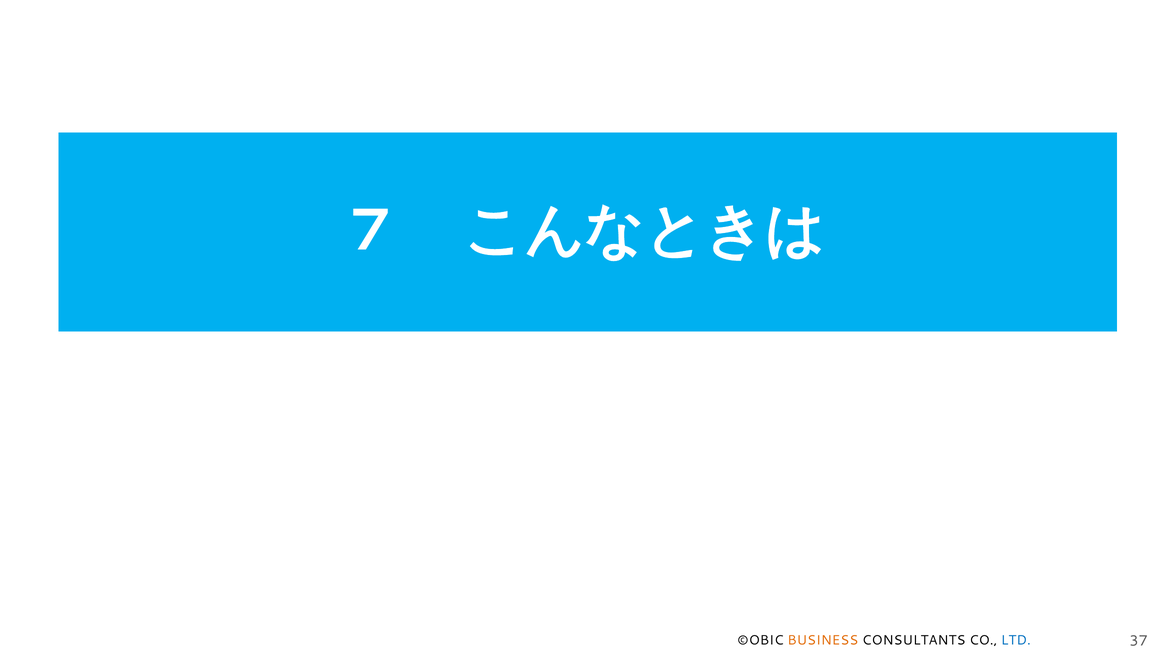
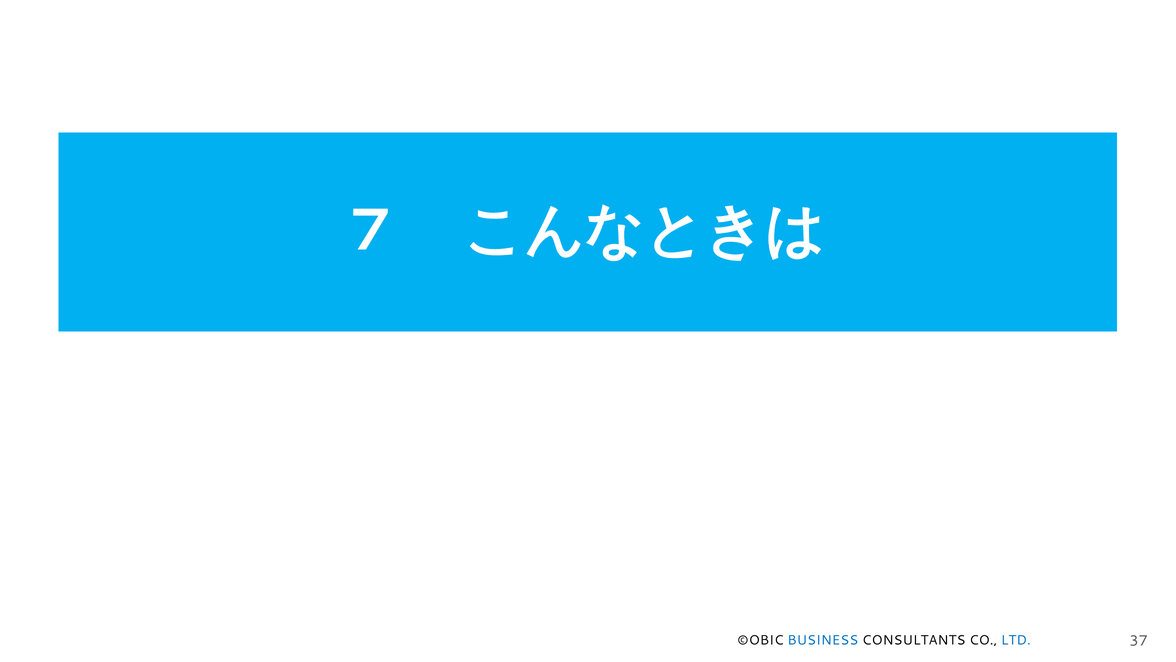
BUSINESS colour: orange -> blue (823, 640)
